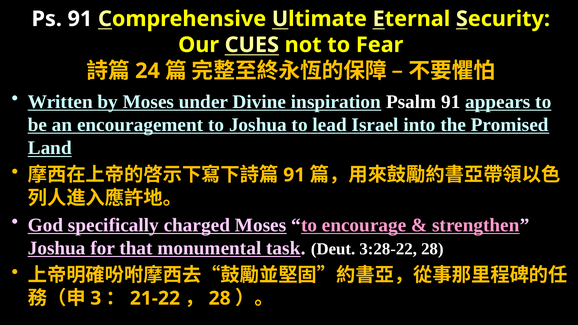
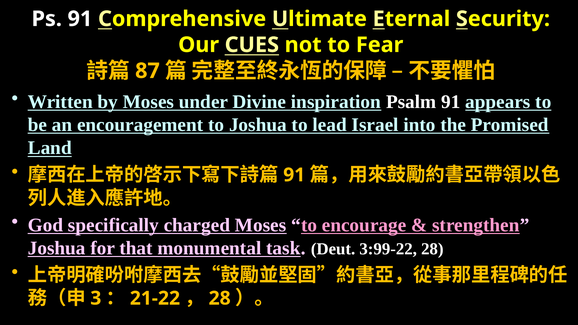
24: 24 -> 87 (147, 71)
3:28-22: 3:28-22 -> 3:99-22 (388, 249)
